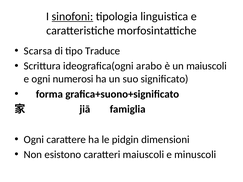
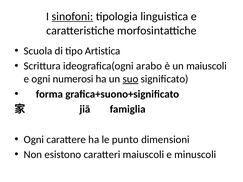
Scarsa: Scarsa -> Scuola (38, 51)
Traduce: Traduce -> Artistica (103, 51)
suo underline: none -> present (130, 79)
pidgin: pidgin -> punto (125, 140)
